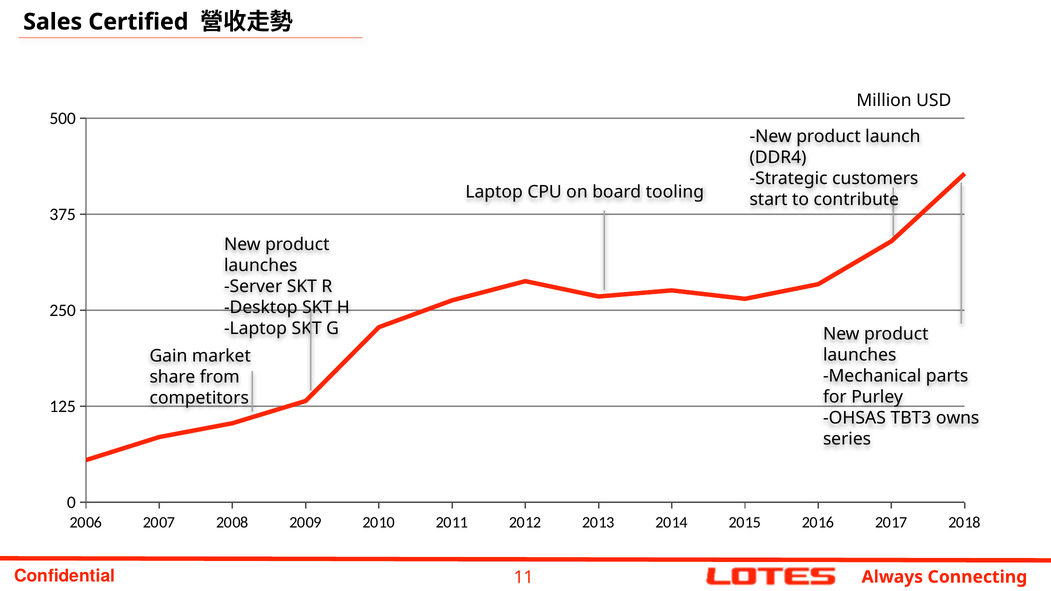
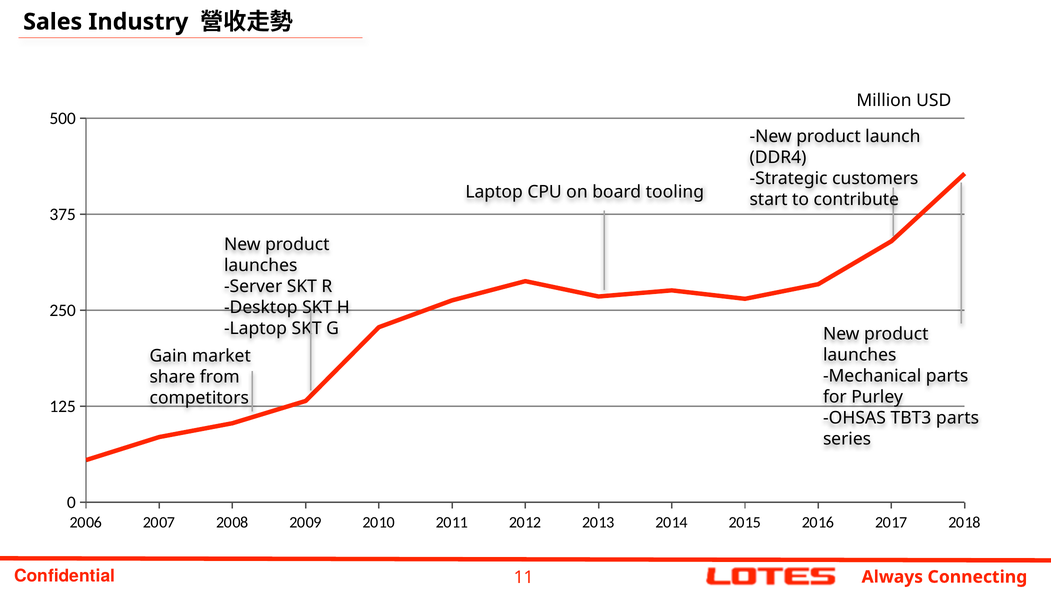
Certified: Certified -> Industry (138, 22)
TBT3 owns: owns -> parts (958, 418)
